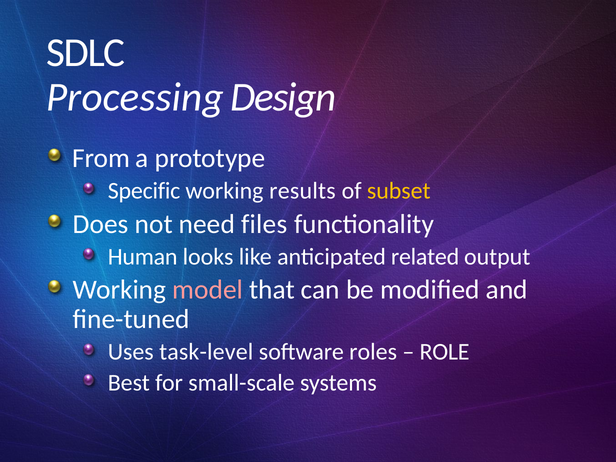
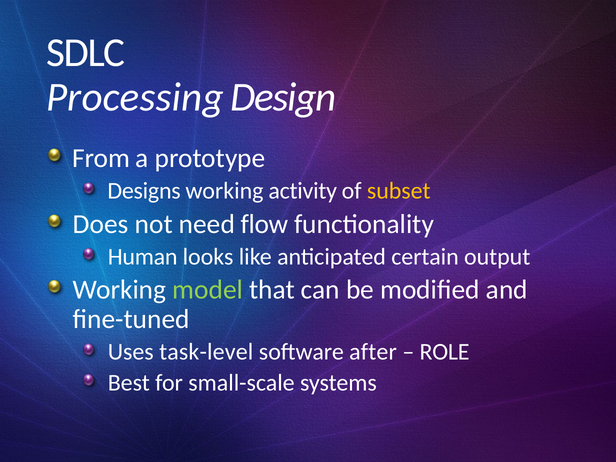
Specific: Specific -> Designs (144, 191)
results: results -> activity (303, 191)
files: files -> flow (265, 224)
related: related -> certain (425, 257)
model colour: pink -> light green (208, 290)
roles: roles -> after (373, 352)
